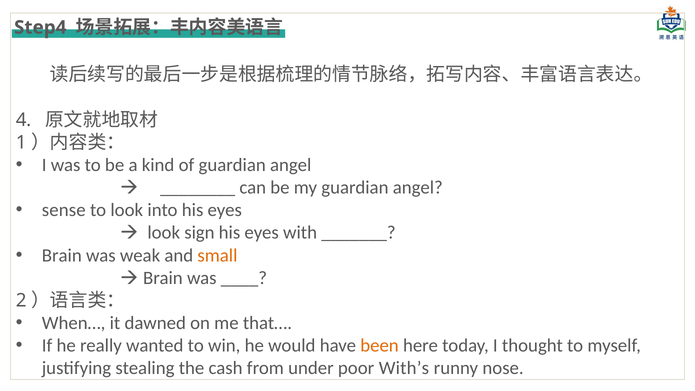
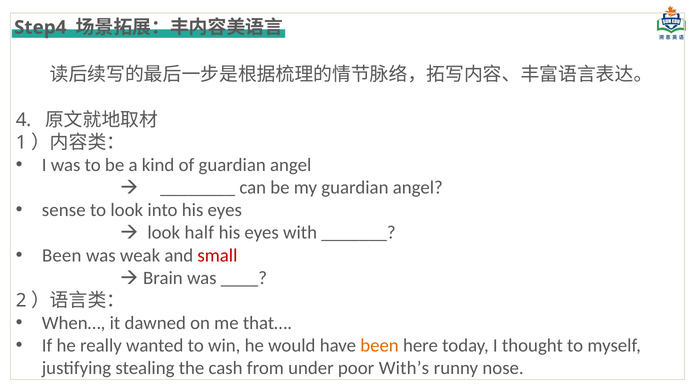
sign: sign -> half (199, 233)
Brain: Brain -> Been (62, 255)
small colour: orange -> red (217, 255)
